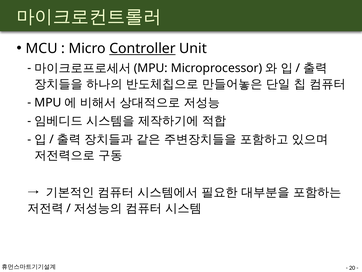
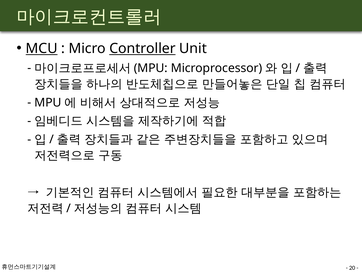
MCU underline: none -> present (42, 48)
